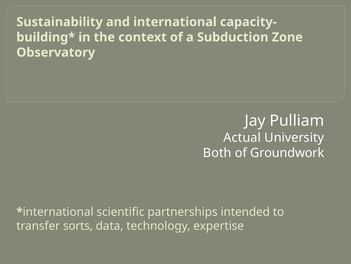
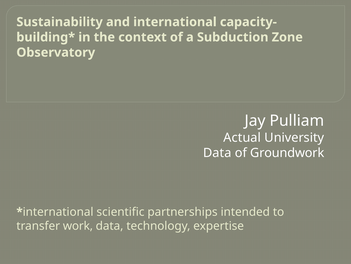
Both: Both -> Data (217, 152)
sorts: sorts -> work (78, 225)
